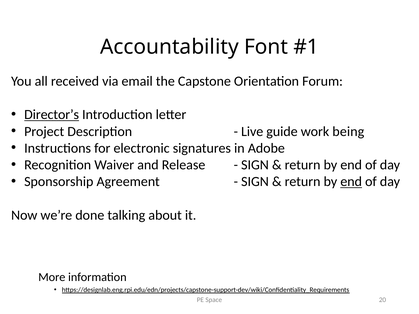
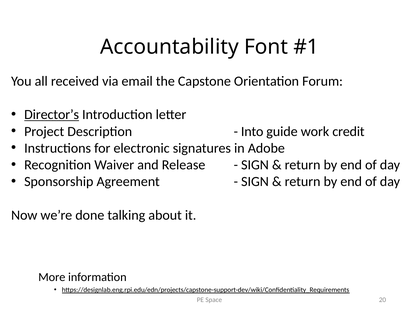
Live: Live -> Into (252, 132)
being: being -> credit (348, 132)
end underline: present -> none (351, 182)
